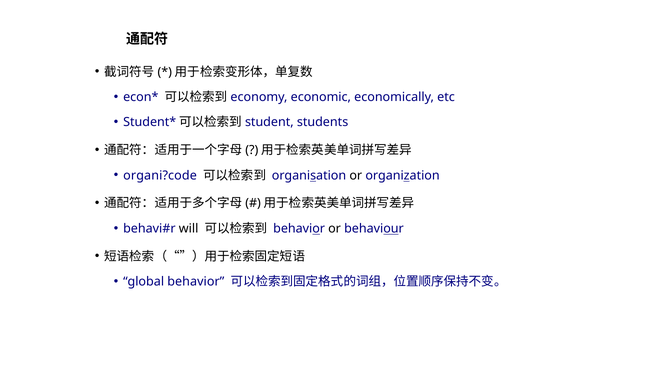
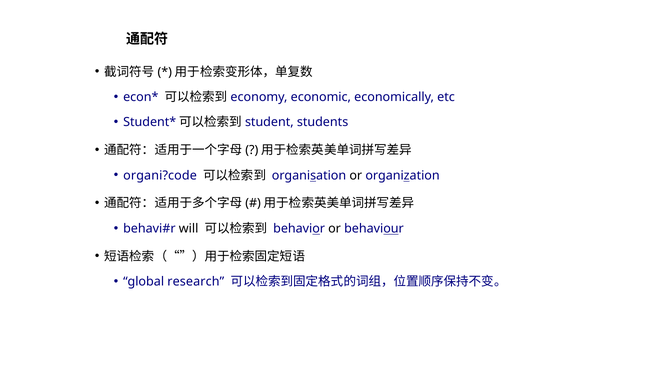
global behavior: behavior -> research (196, 281)
